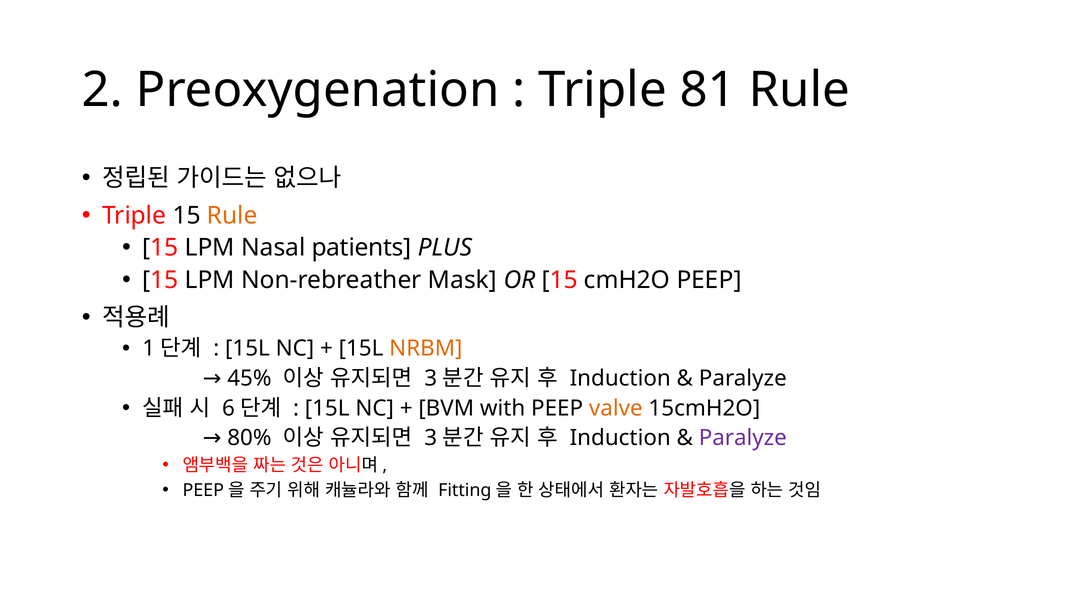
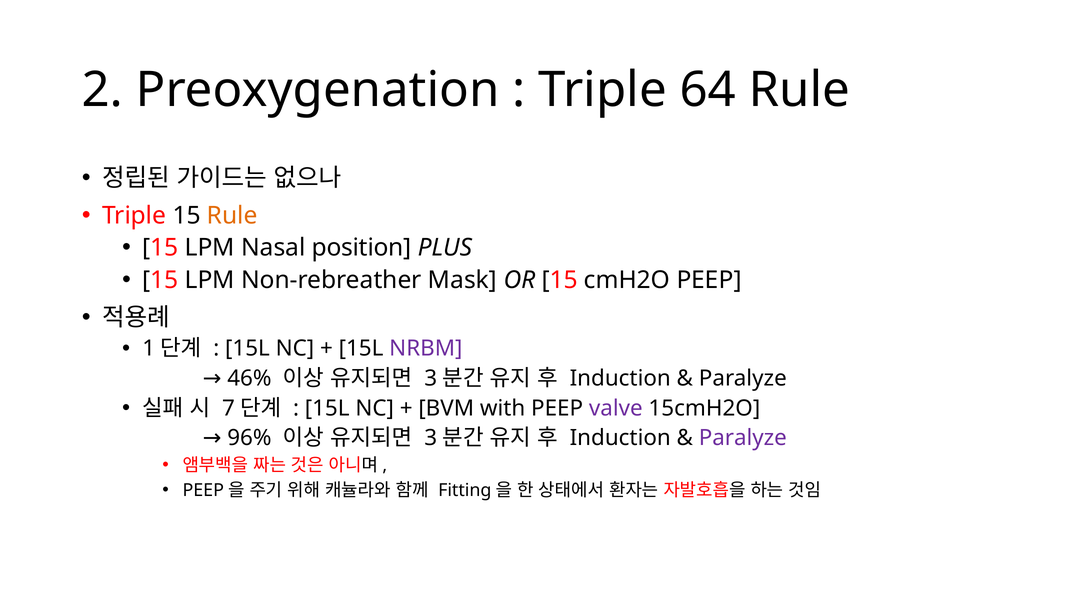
81: 81 -> 64 (708, 90)
patients: patients -> position (362, 248)
NRBM colour: orange -> purple (426, 349)
45%: 45% -> 46% (249, 378)
6: 6 -> 7 (228, 408)
valve colour: orange -> purple (616, 408)
80%: 80% -> 96% (249, 438)
